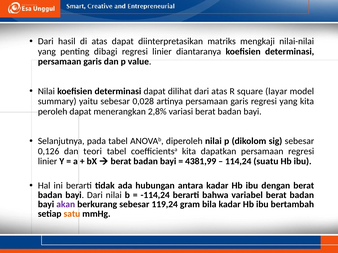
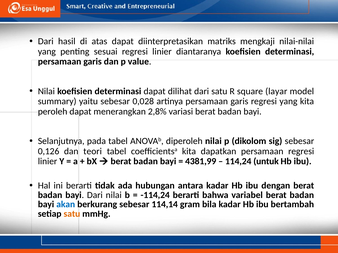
dibagi: dibagi -> sesuai (106, 52)
dari atas: atas -> satu (219, 91)
suatu: suatu -> untuk (266, 162)
akan colour: purple -> blue (66, 205)
119,24: 119,24 -> 114,14 (165, 205)
